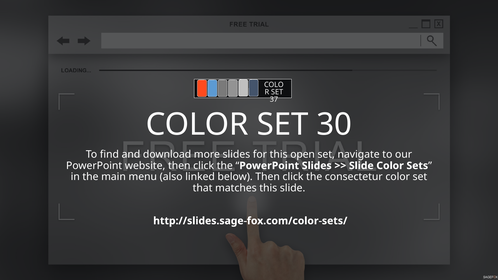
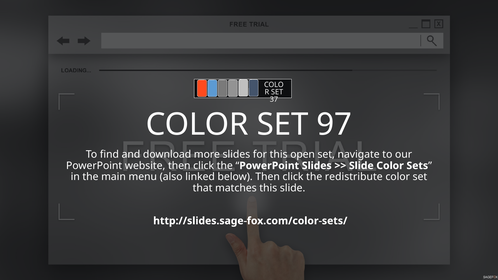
30: 30 -> 97 (334, 124)
consectetur: consectetur -> redistribute (354, 177)
